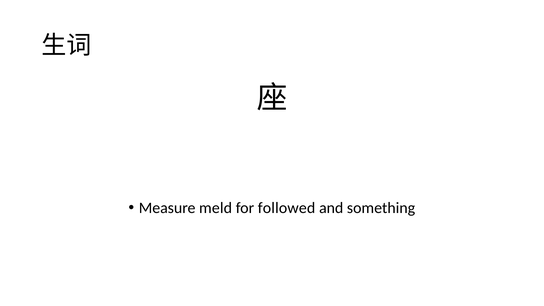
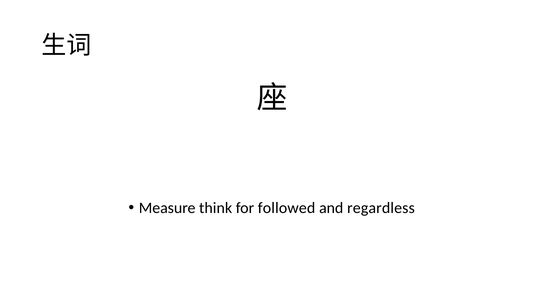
meld: meld -> think (216, 208)
something: something -> regardless (381, 208)
